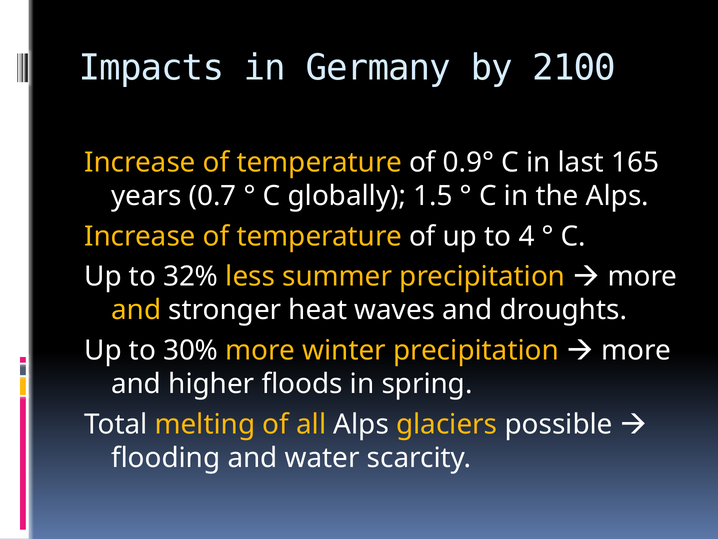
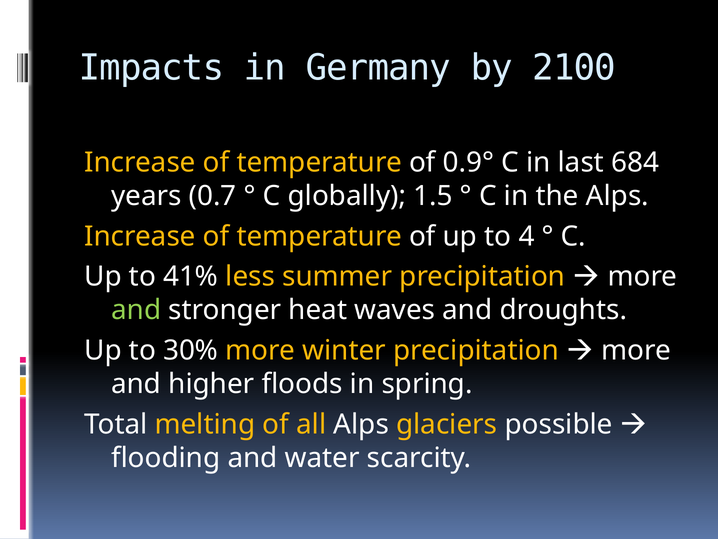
165: 165 -> 684 (635, 162)
32%: 32% -> 41% (191, 277)
and colour: yellow -> light green (136, 310)
